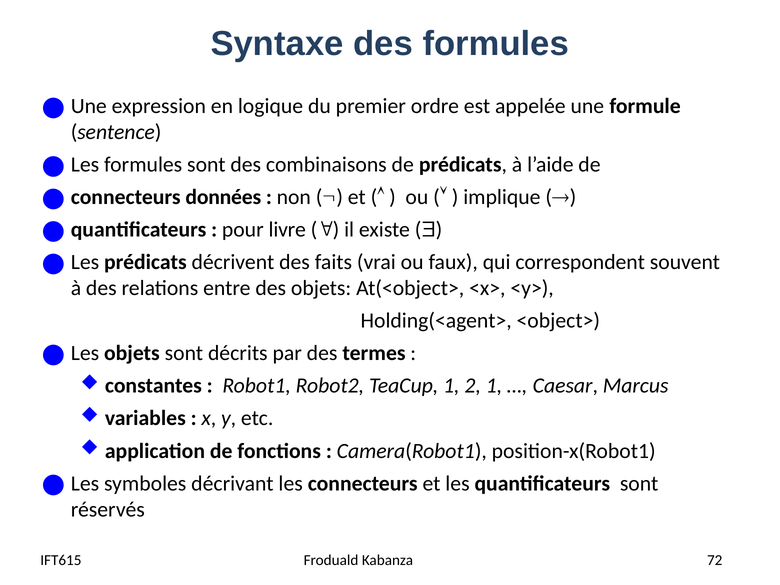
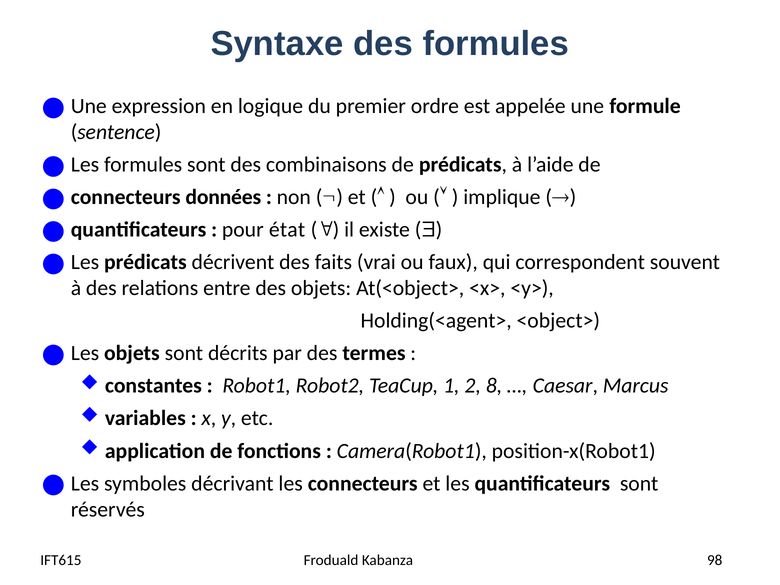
livre: livre -> état (287, 230)
2 1: 1 -> 8 (494, 386)
72: 72 -> 98 (715, 560)
